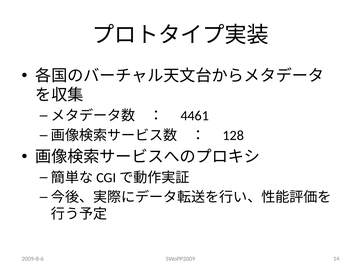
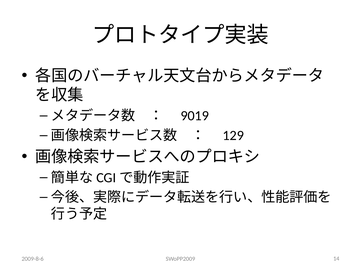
4461: 4461 -> 9019 (195, 116)
128: 128 -> 129 (233, 135)
